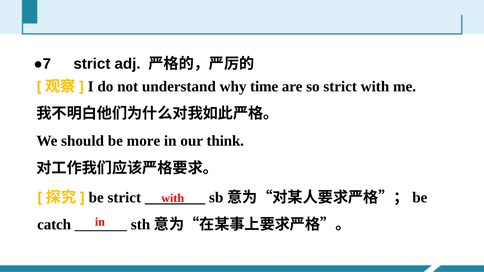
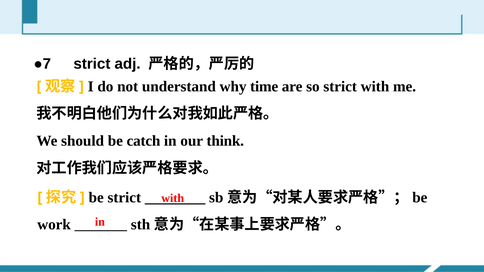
more: more -> catch (144, 141)
catch: catch -> work (54, 225)
